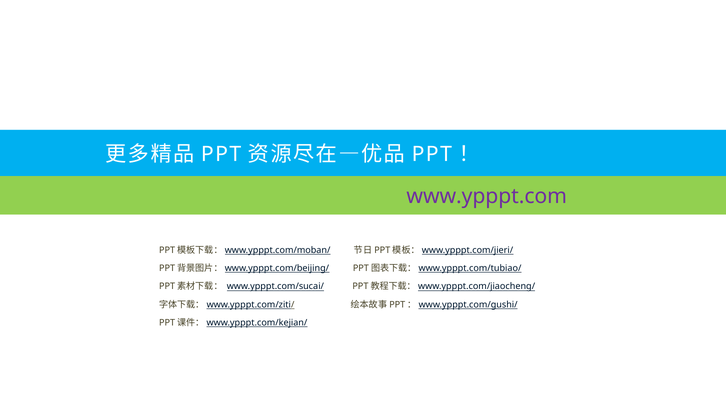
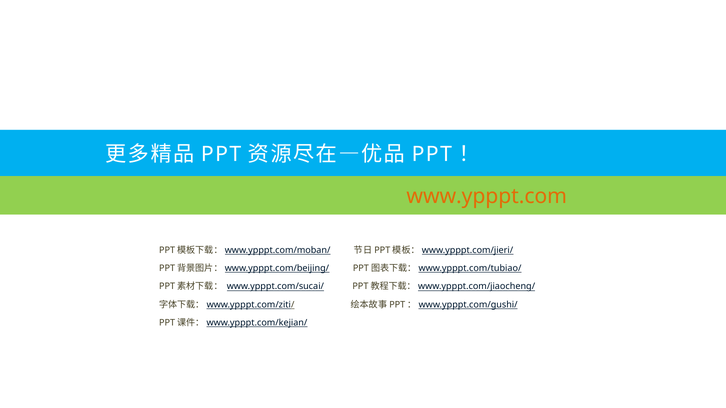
www.ypppt.com colour: purple -> orange (487, 197)
